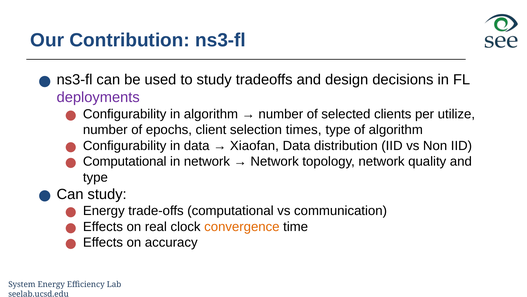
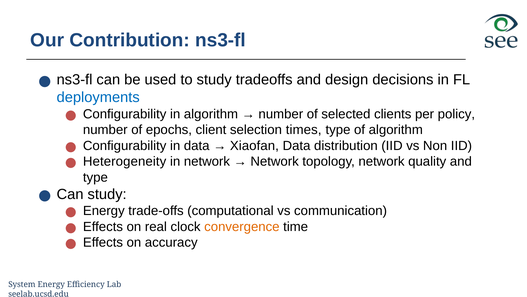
deployments colour: purple -> blue (98, 97)
utilize: utilize -> policy (456, 114)
Computational: Computational -> Heterogeneity (125, 161)
